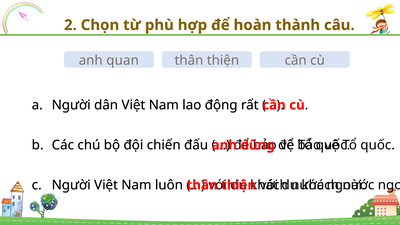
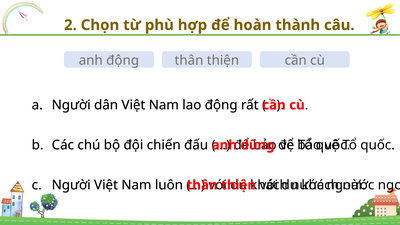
anh quan: quan -> động (123, 60)
